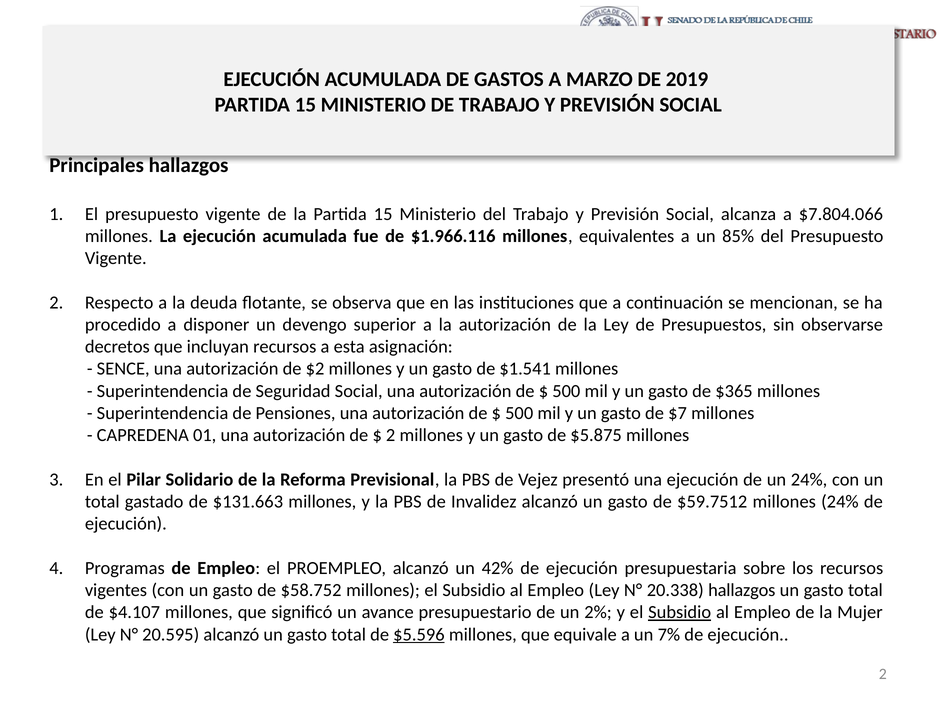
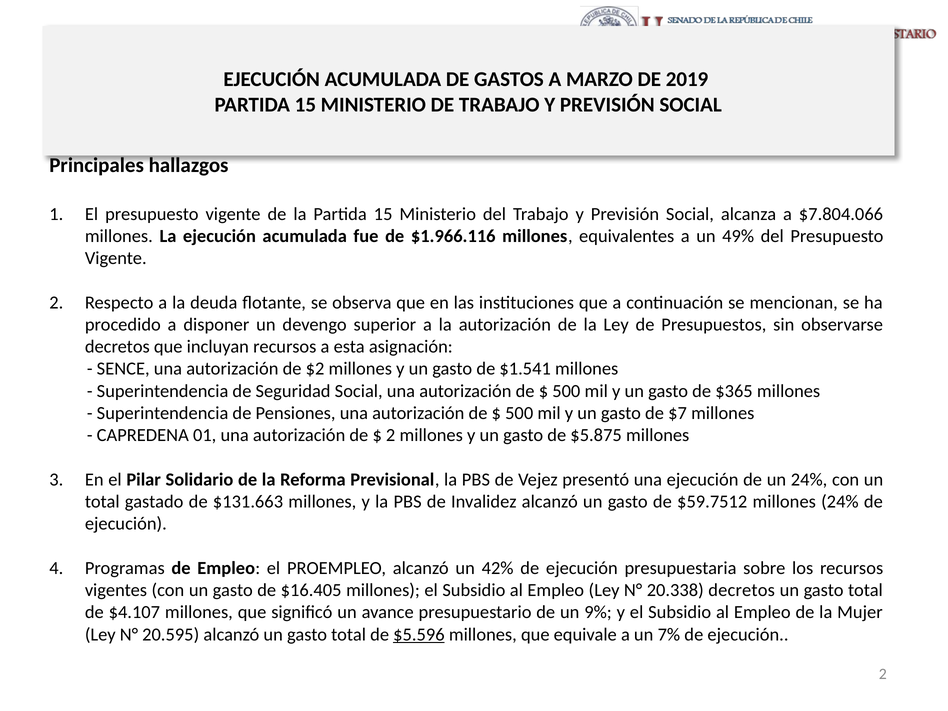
85%: 85% -> 49% (738, 236)
$58.752: $58.752 -> $16.405 (311, 590)
20.338 hallazgos: hallazgos -> decretos (742, 590)
2%: 2% -> 9% (598, 612)
Subsidio underline: present -> none (680, 612)
